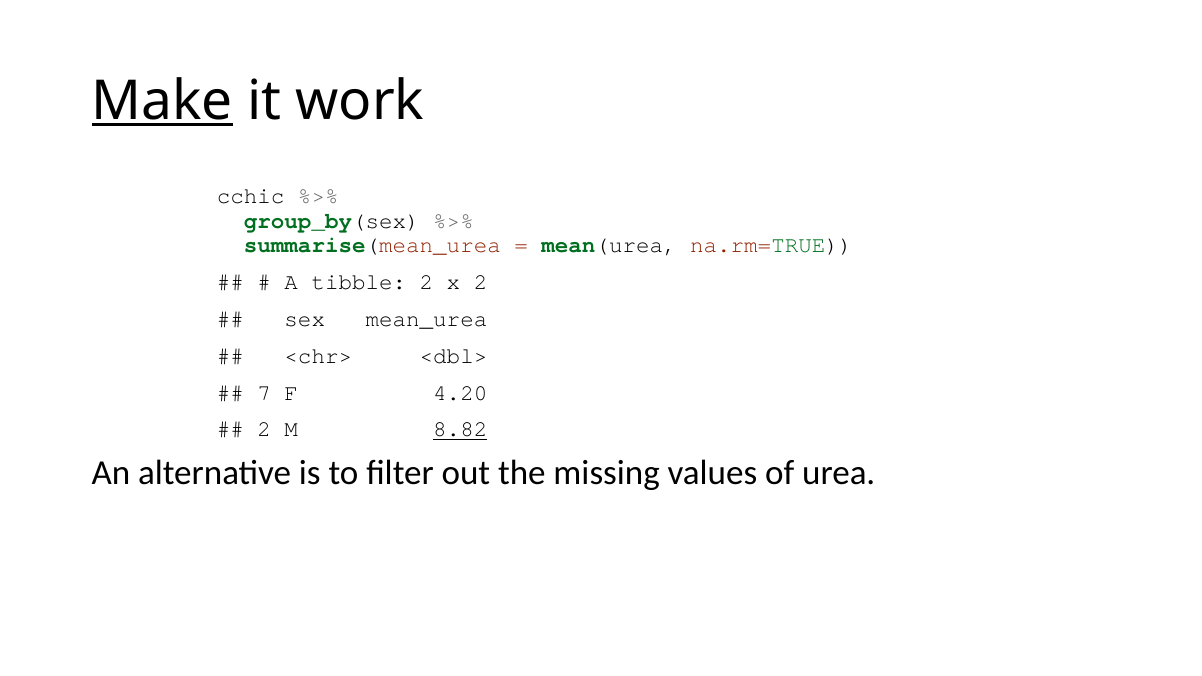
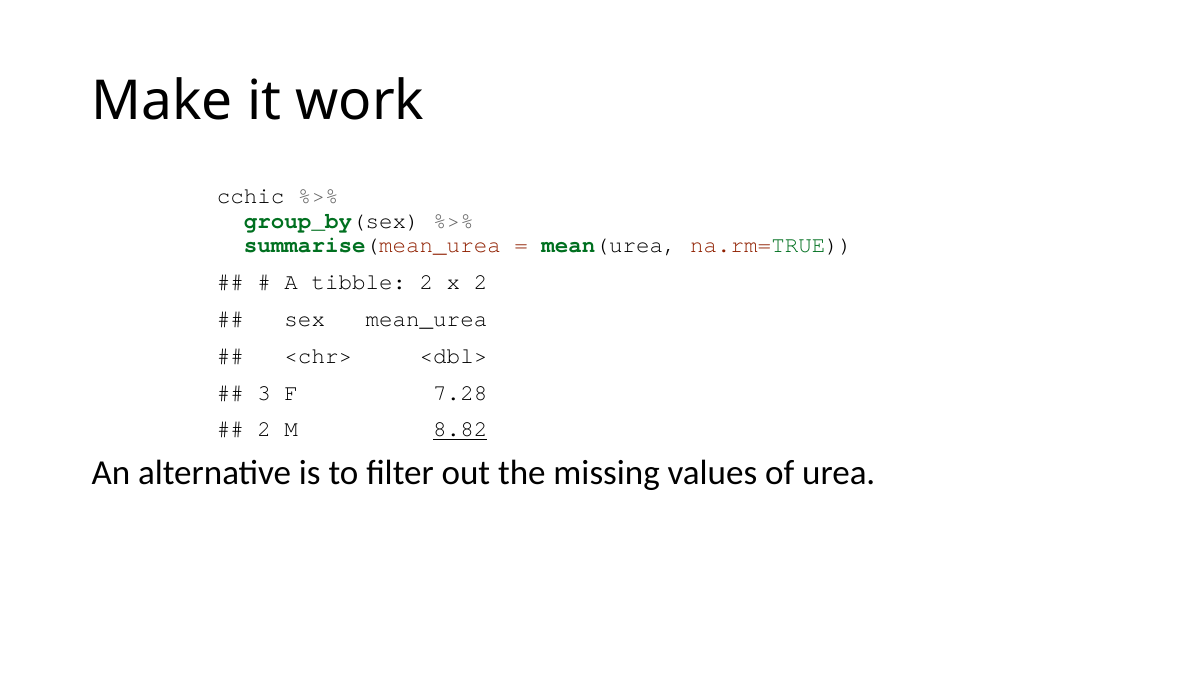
Make underline: present -> none (162, 101)
7: 7 -> 3 (264, 393)
4.20: 4.20 -> 7.28 (460, 393)
